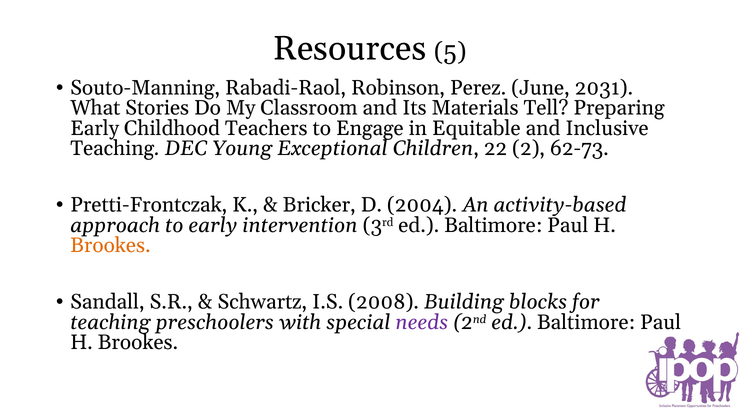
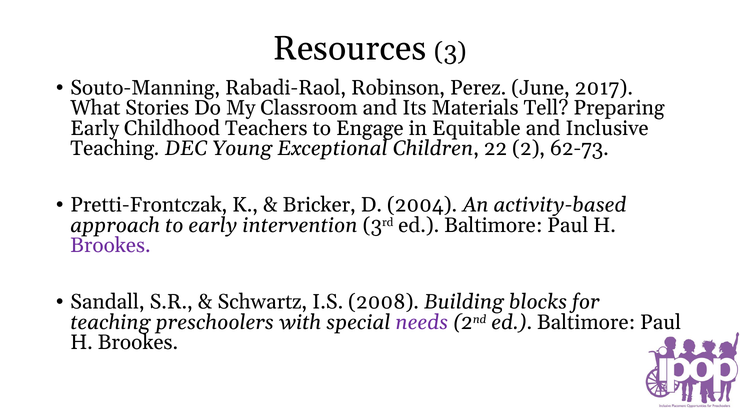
5: 5 -> 3 (451, 52)
2031: 2031 -> 2017 (604, 88)
Brookes colour: orange -> purple (110, 246)
